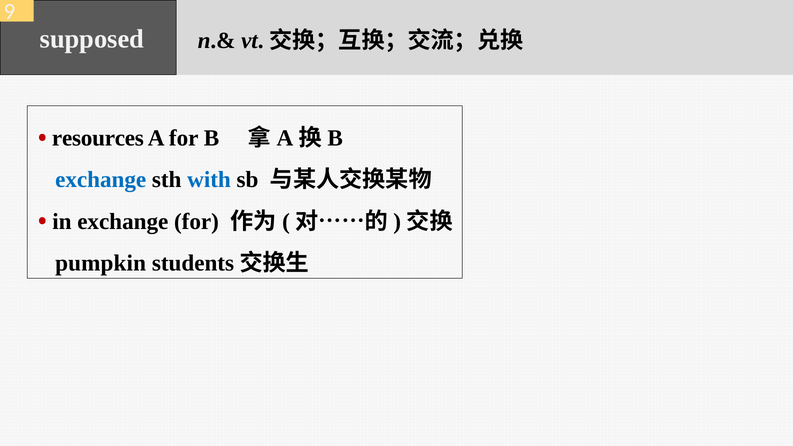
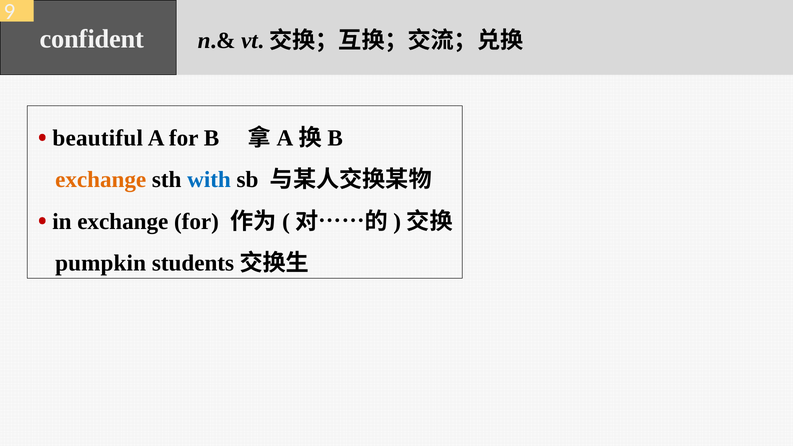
supposed: supposed -> confident (92, 39)
resources: resources -> beautiful (98, 138)
exchange colour: blue -> orange (101, 180)
